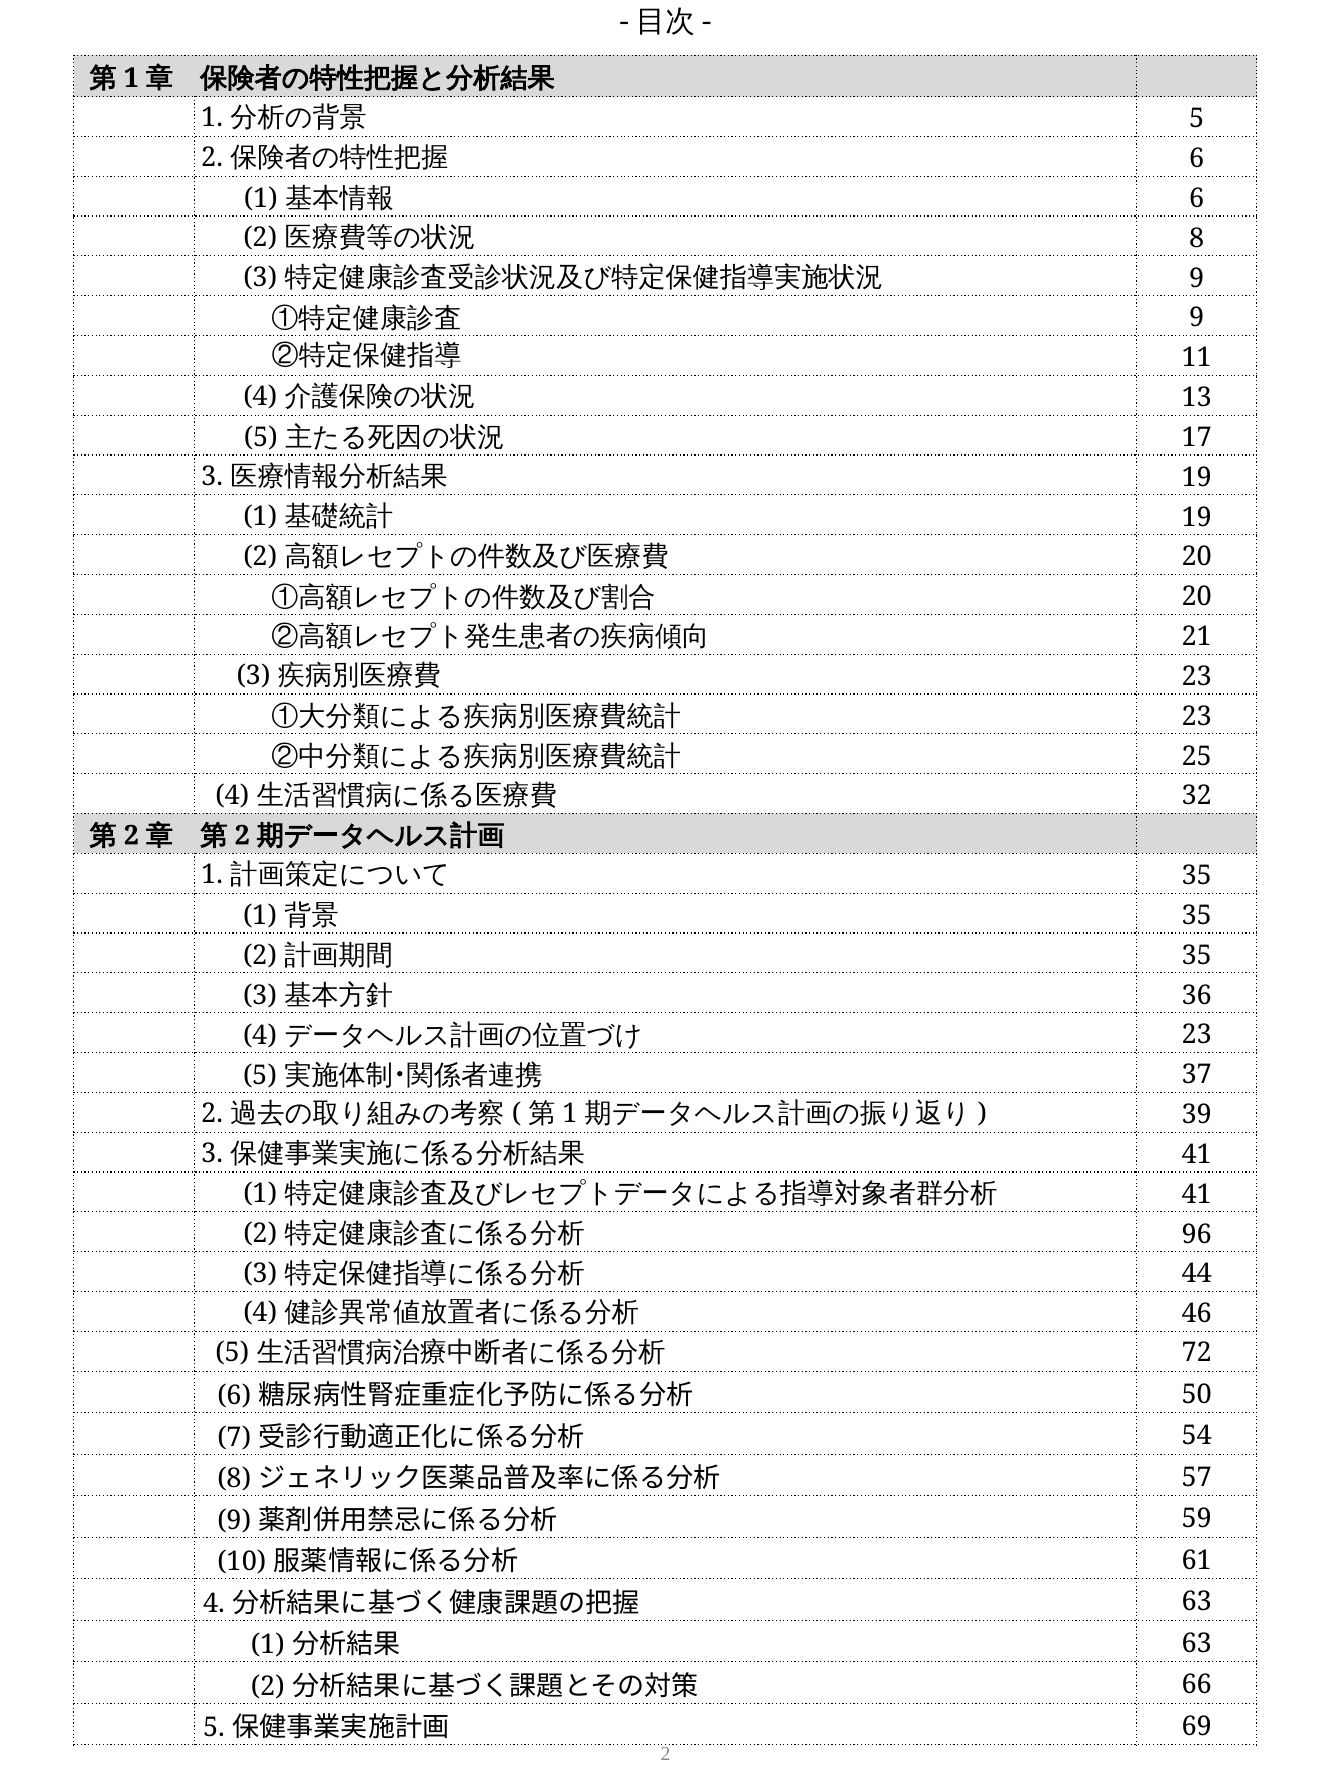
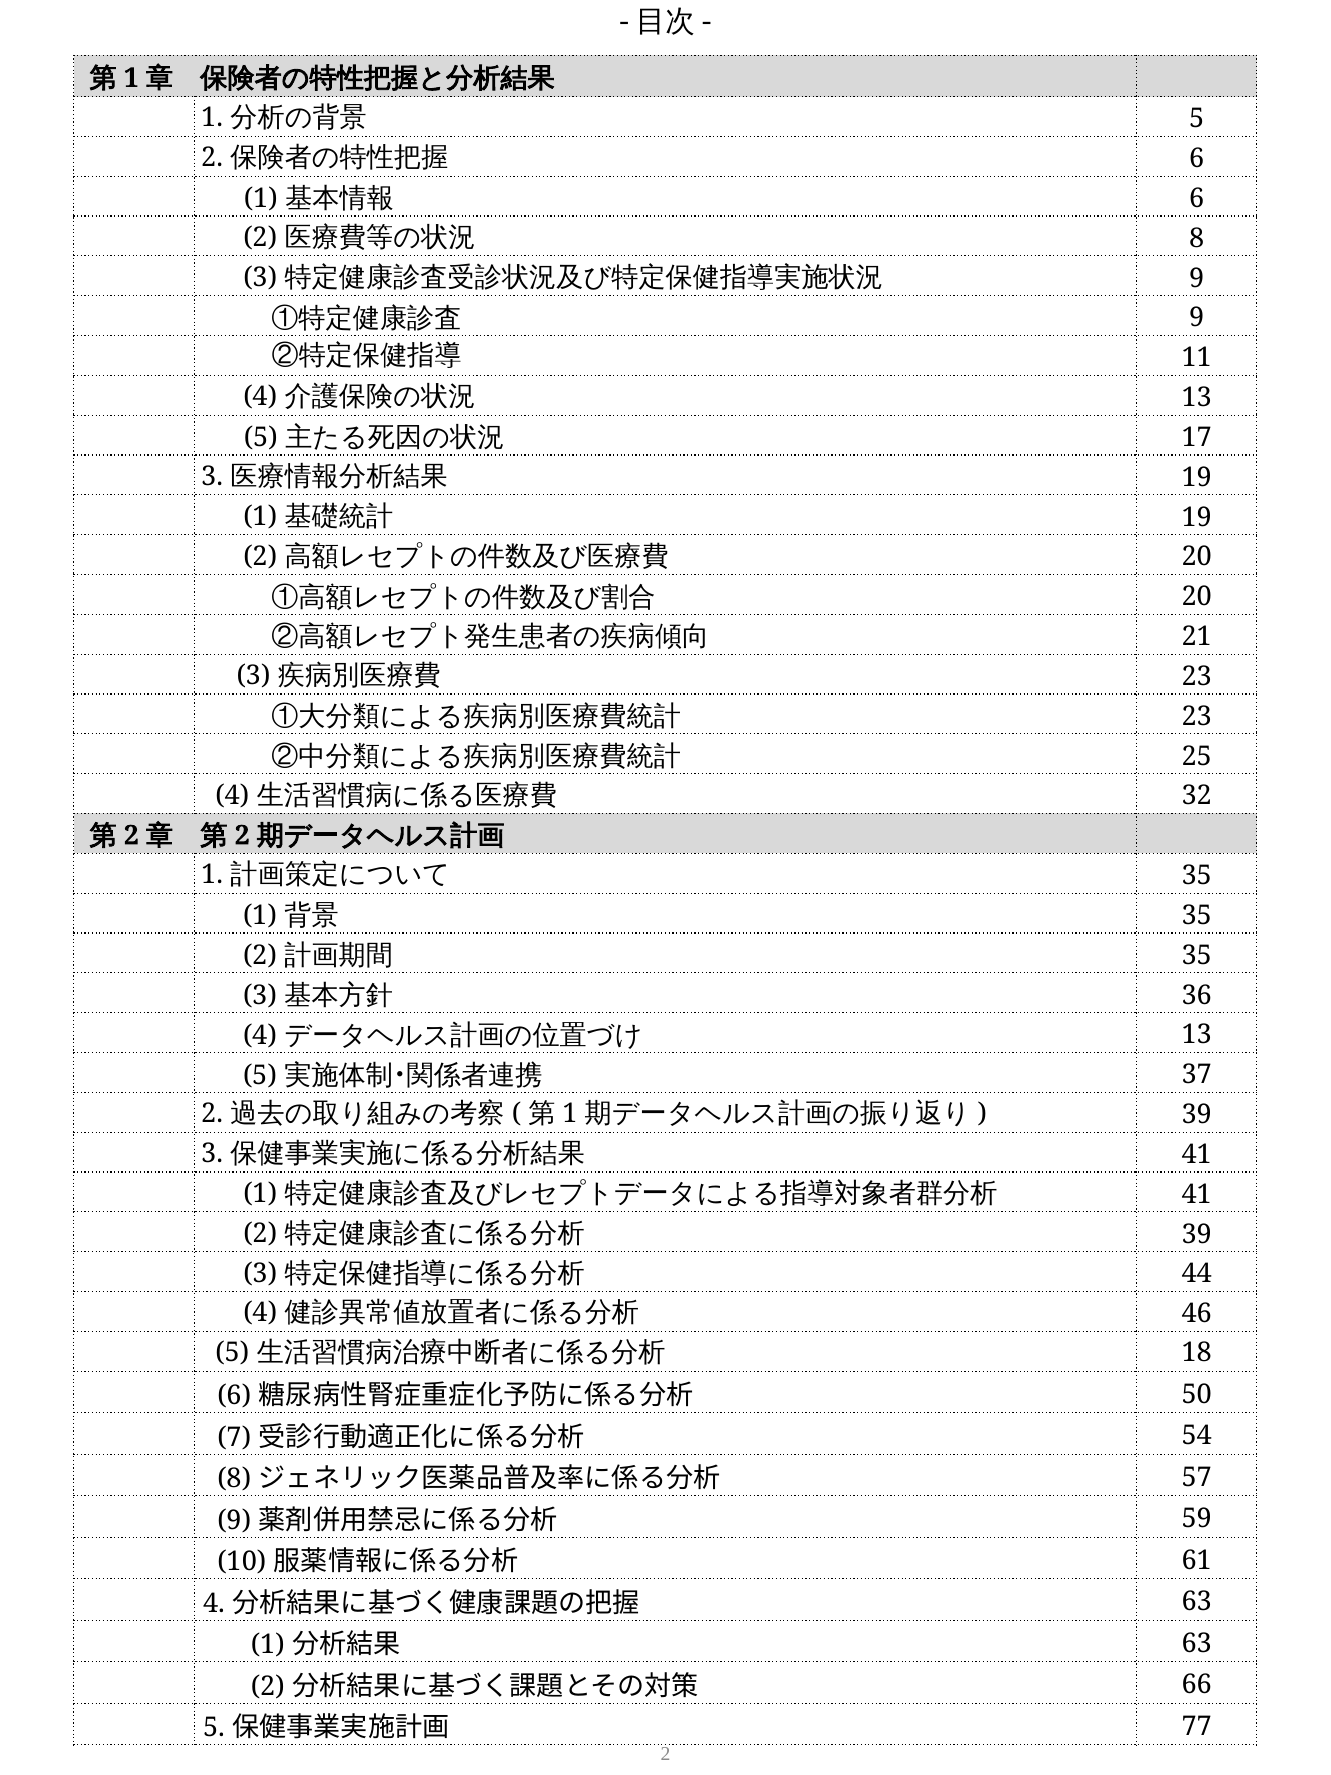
23: 23 -> 13 (1197, 1035)
96: 96 -> 39 (1197, 1234)
72: 72 -> 18 (1197, 1353)
69: 69 -> 77 (1197, 1726)
